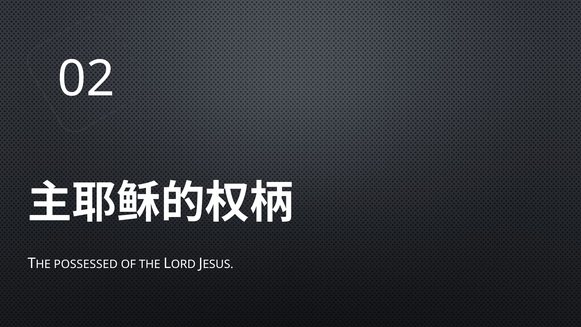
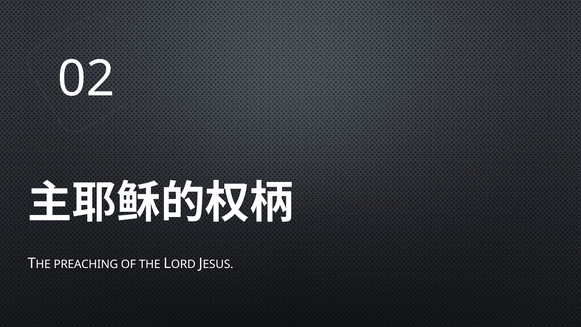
POSSESSED: POSSESSED -> PREACHING (86, 264)
